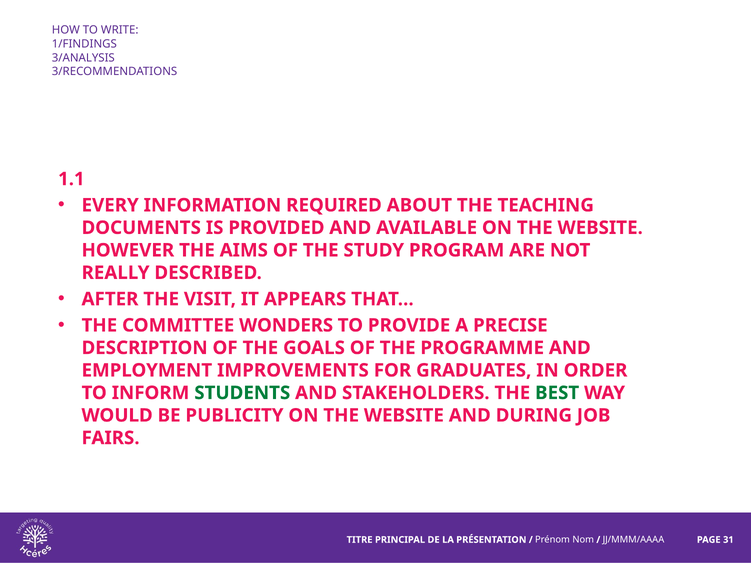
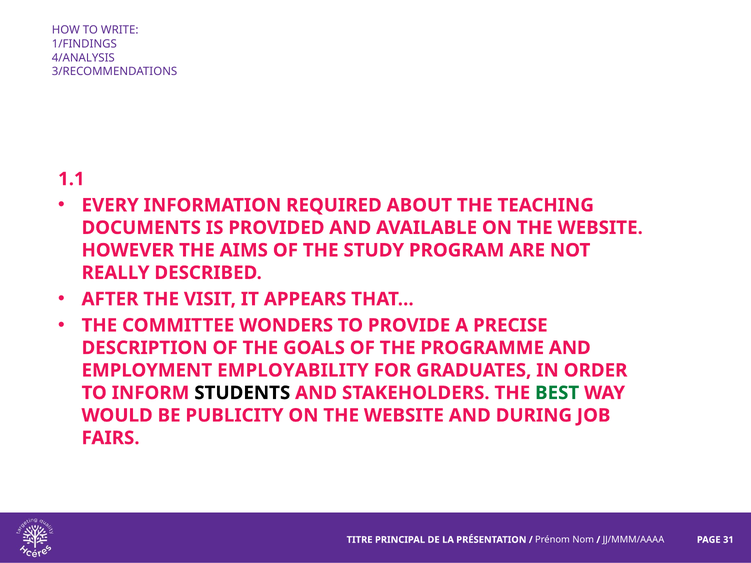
3/ANALYSIS: 3/ANALYSIS -> 4/ANALYSIS (83, 58)
IMPROVEMENTS: IMPROVEMENTS -> EMPLOYABILITY (293, 371)
STUDENTS colour: green -> black (242, 393)
